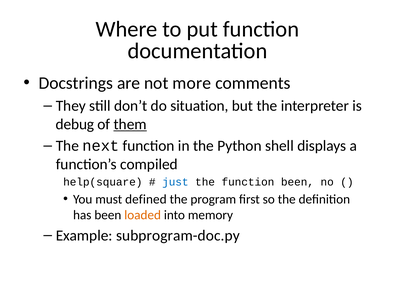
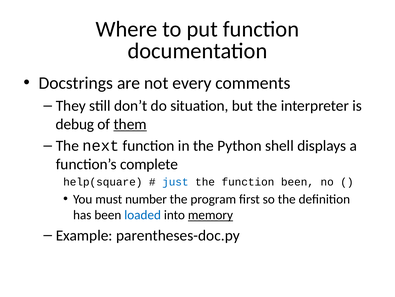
more: more -> every (192, 83)
compiled: compiled -> complete (149, 164)
defined: defined -> number (146, 199)
loaded colour: orange -> blue (143, 215)
memory underline: none -> present (210, 215)
subprogram-doc.py: subprogram-doc.py -> parentheses-doc.py (178, 235)
